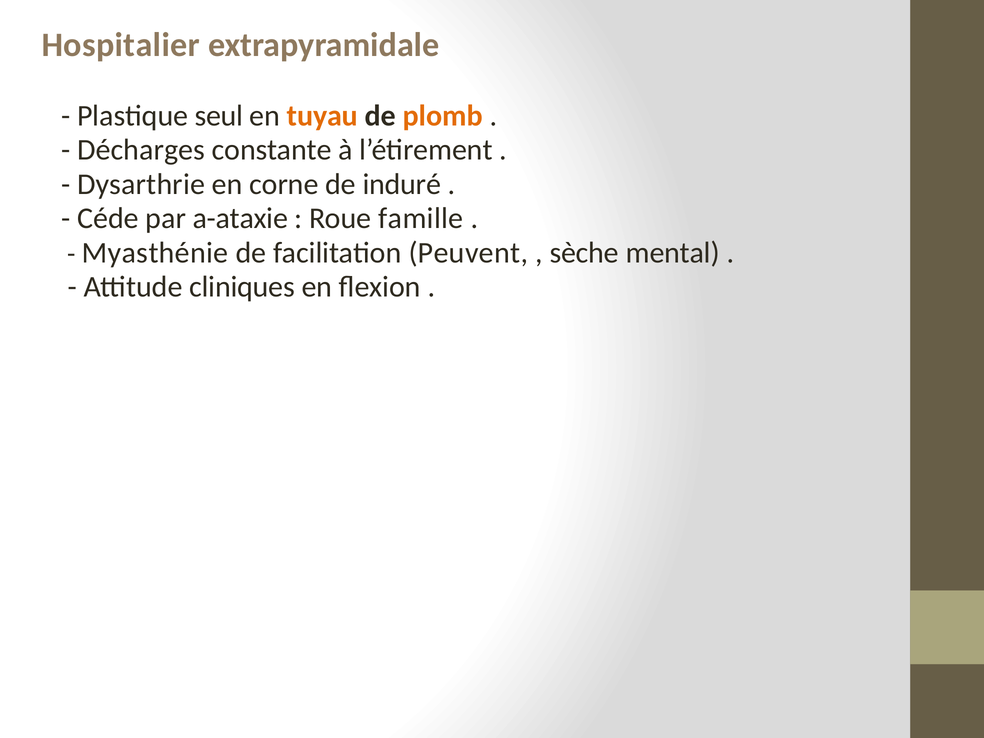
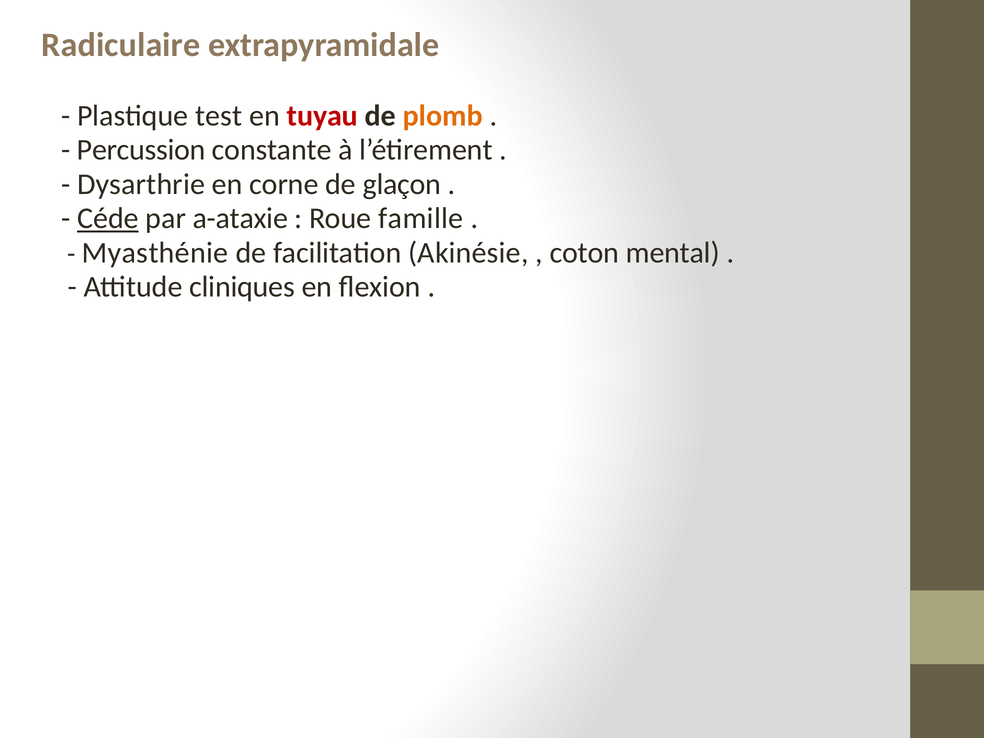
Hospitalier: Hospitalier -> Radiculaire (121, 45)
seul: seul -> test (219, 116)
tuyau colour: orange -> red (322, 116)
Décharges: Décharges -> Percussion (141, 150)
induré: induré -> glaçon (402, 184)
Céde underline: none -> present (108, 219)
Peuvent: Peuvent -> Akinésie (468, 253)
sèche: sèche -> coton (584, 253)
